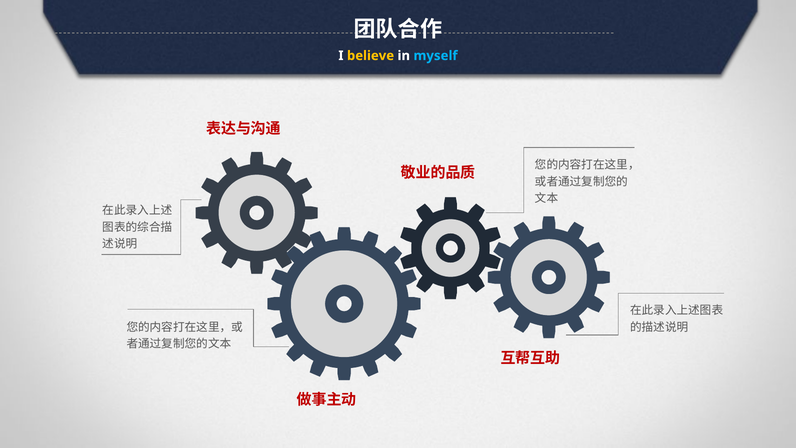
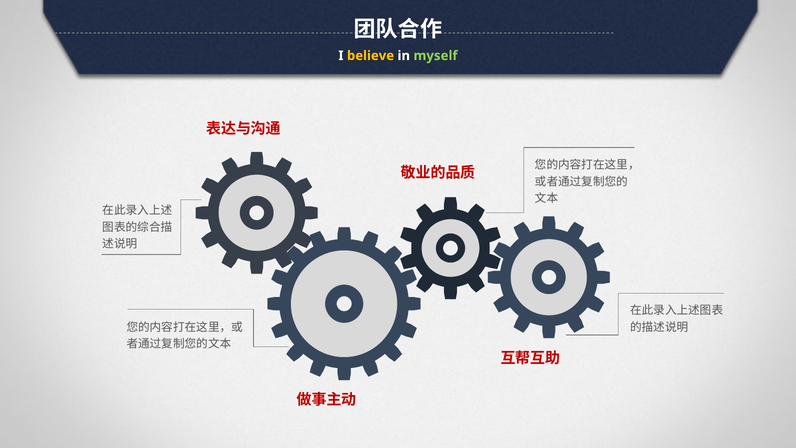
myself colour: light blue -> light green (435, 56)
